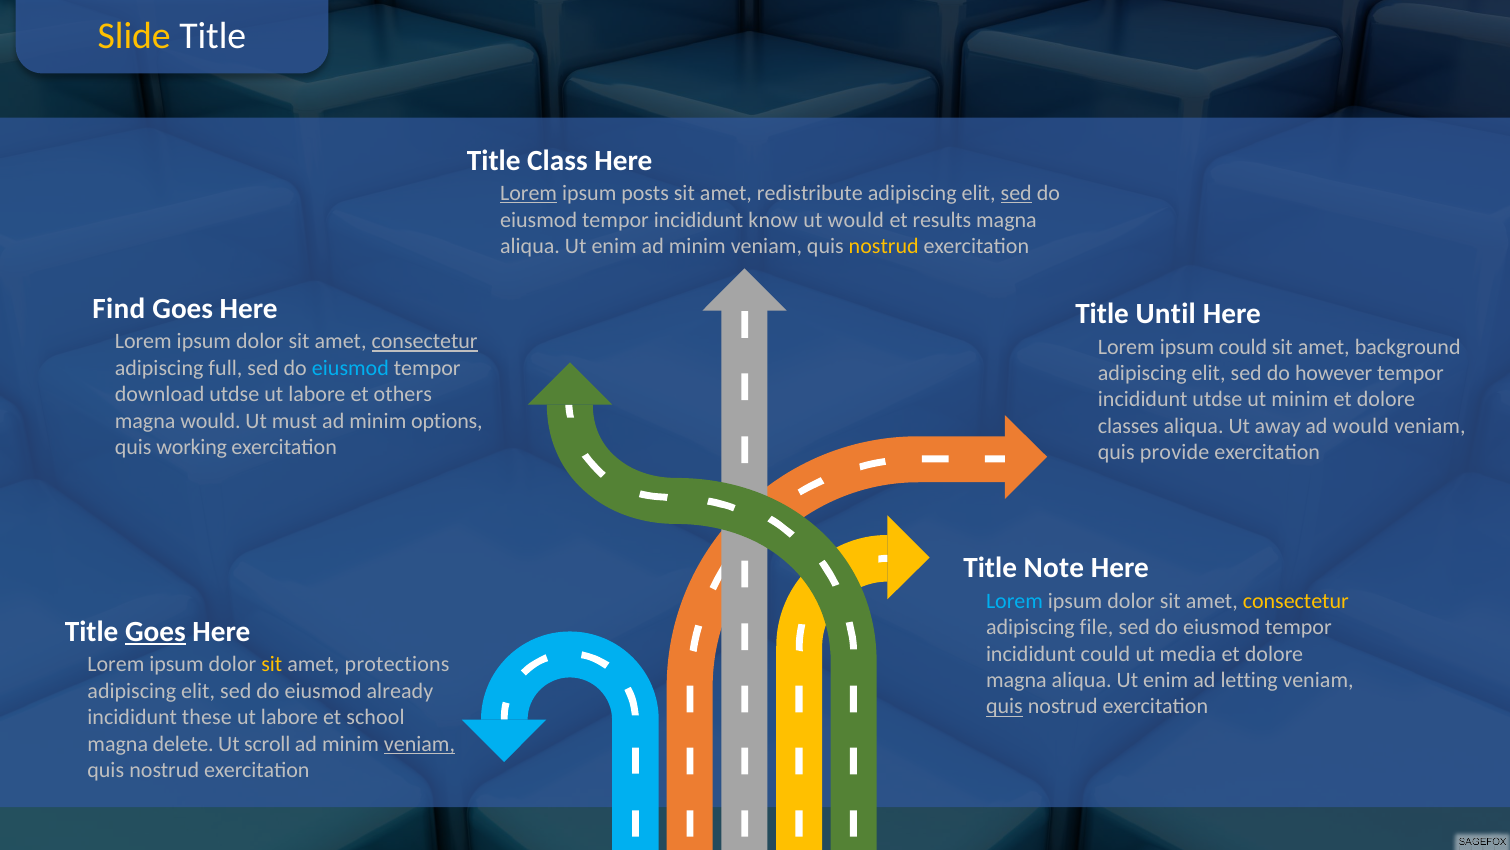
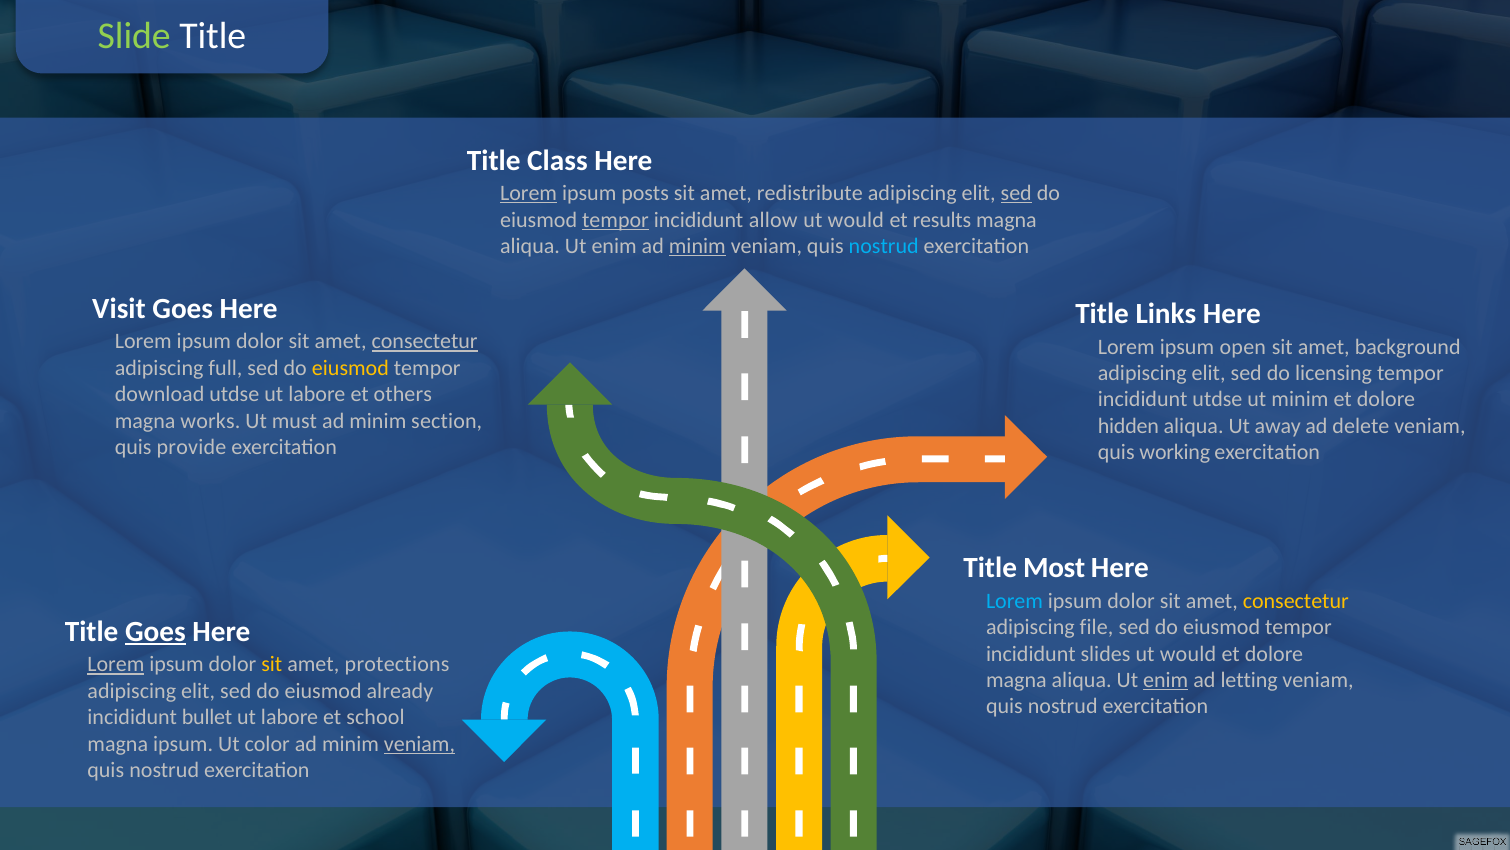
Slide colour: yellow -> light green (134, 36)
tempor underline: none -> present (615, 220)
know: know -> allow (773, 220)
minim underline: none -> present (697, 246)
nostrud colour: yellow -> light blue (884, 246)
Find: Find -> Visit (119, 309)
Until: Until -> Links (1166, 314)
ipsum could: could -> open (1243, 347)
eiusmod colour: light blue -> yellow (350, 368)
however: however -> licensing (1334, 373)
magna would: would -> works (210, 421)
options: options -> section (447, 421)
classes: classes -> hidden (1128, 426)
ad would: would -> delete (1361, 426)
working: working -> provide (191, 447)
provide: provide -> working (1175, 452)
Note: Note -> Most (1054, 568)
incididunt could: could -> slides (1105, 653)
media: media -> would (1188, 653)
Lorem underline: none -> present (116, 664)
enim underline: none -> present (1166, 680)
quis underline: present -> none (1004, 706)
these: these -> bullet (207, 717)
magna delete: delete -> ipsum (183, 743)
scroll: scroll -> color (267, 743)
